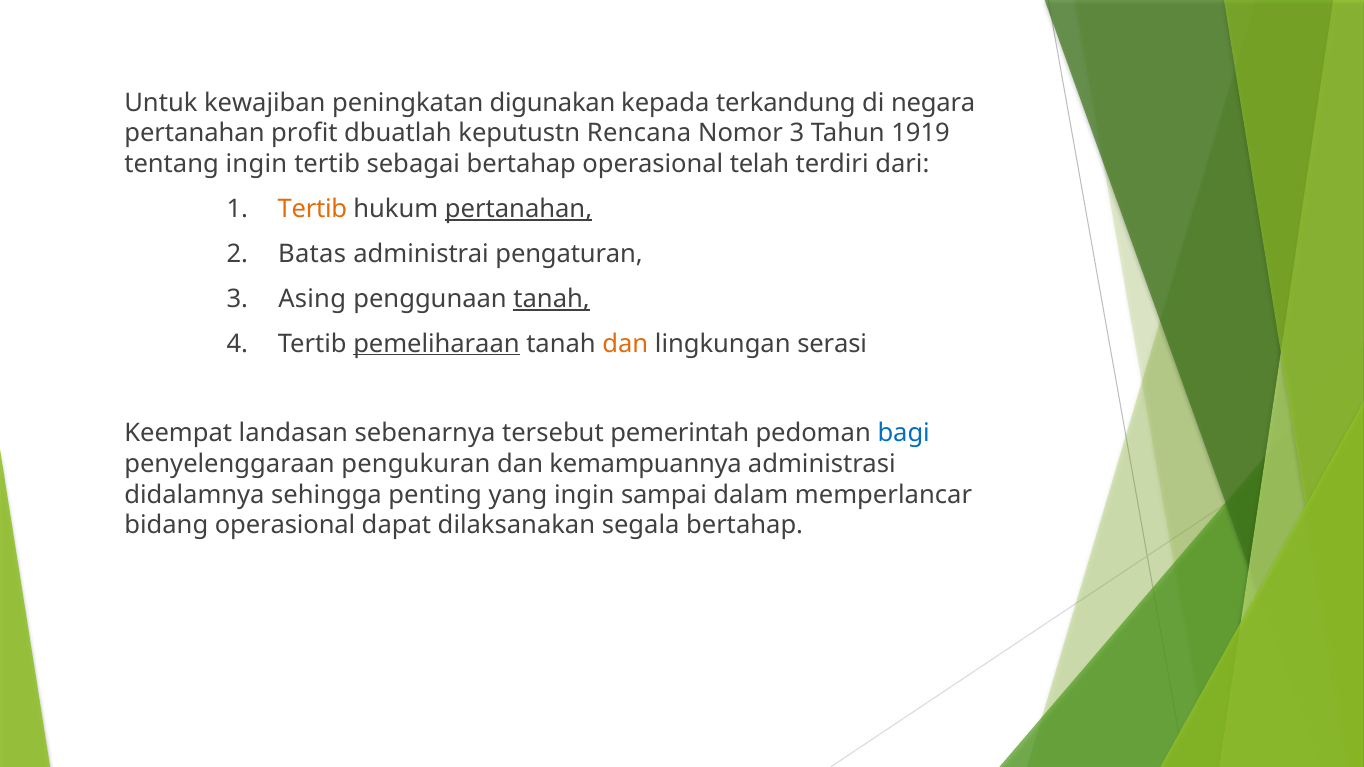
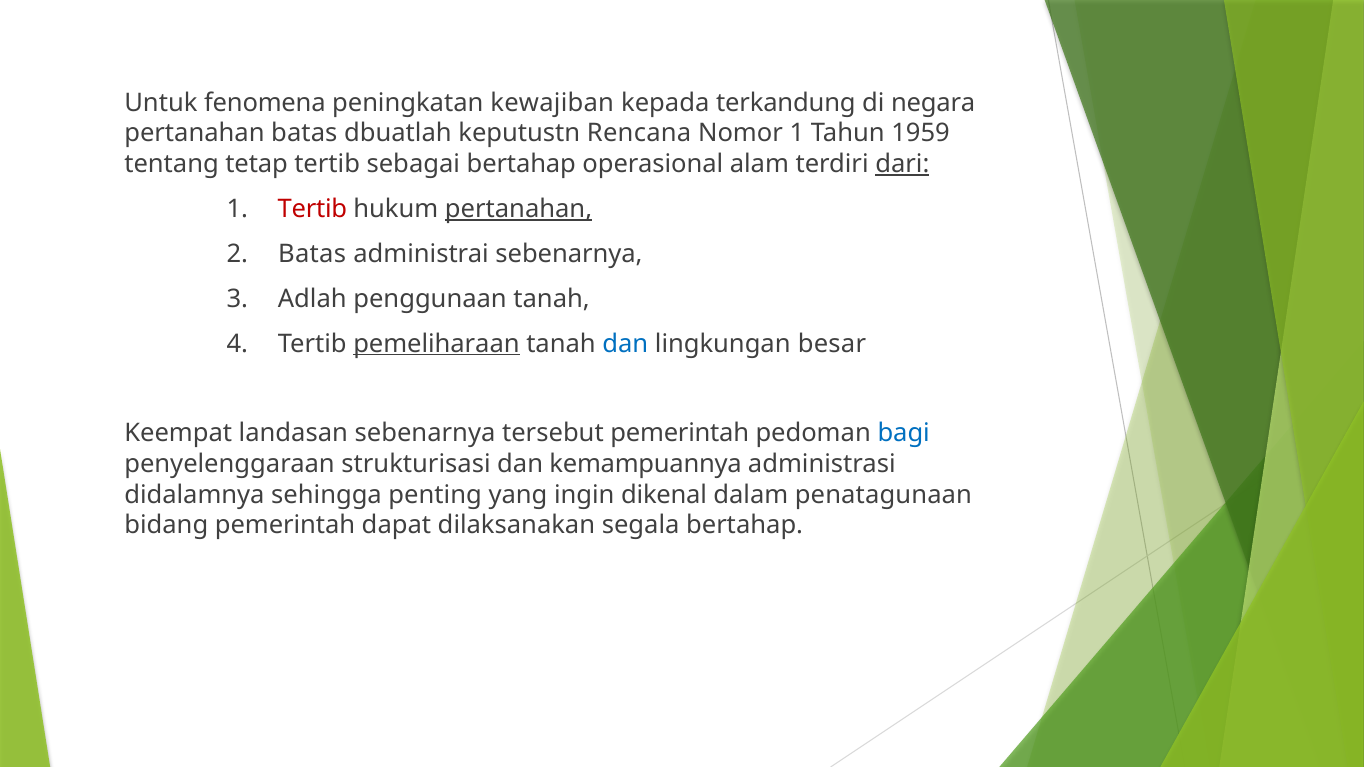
kewajiban: kewajiban -> fenomena (265, 103)
digunakan: digunakan -> kewajiban (552, 103)
pertanahan profit: profit -> batas (304, 133)
Nomor 3: 3 -> 1 (797, 133)
1919: 1919 -> 1959 (921, 133)
tentang ingin: ingin -> tetap (257, 164)
telah: telah -> alam (759, 164)
dari underline: none -> present (902, 164)
Tertib colour: orange -> red (312, 209)
administrai pengaturan: pengaturan -> sebenarnya (569, 254)
Asing: Asing -> Adlah (312, 299)
tanah underline: present -> none (552, 299)
dan colour: orange -> blue (625, 344)
serasi: serasi -> besar (832, 344)
pengukuran: pengukuran -> strukturisasi (416, 464)
sampai: sampai -> dikenal (664, 495)
memperlancar: memperlancar -> penatagunaan (883, 495)
bidang operasional: operasional -> pemerintah (285, 526)
